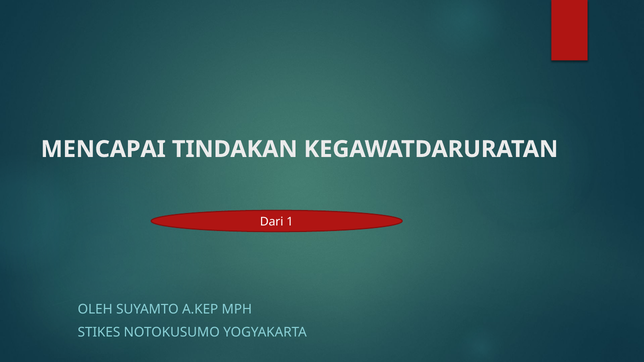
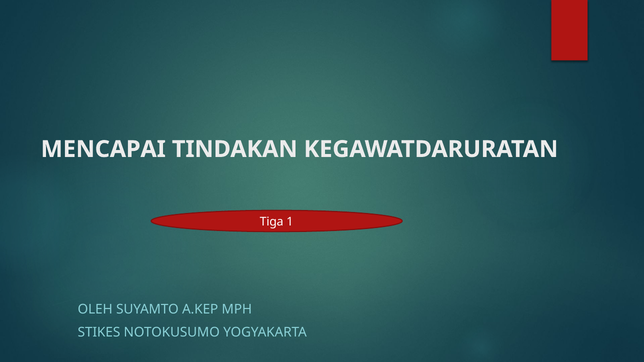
Dari: Dari -> Tiga (272, 222)
